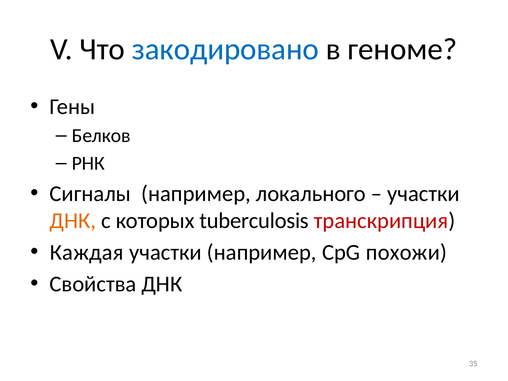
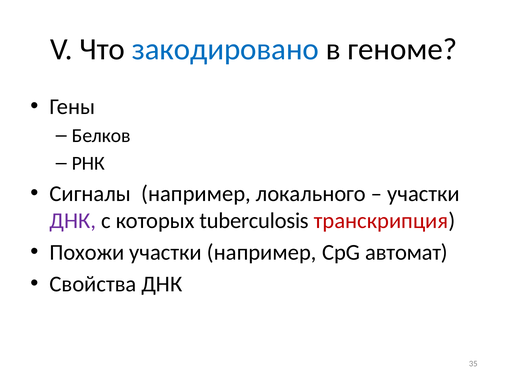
ДНК colour: orange -> purple (73, 221)
Каждая: Каждая -> Похожи (87, 252)
похожи: похожи -> автомат (407, 252)
